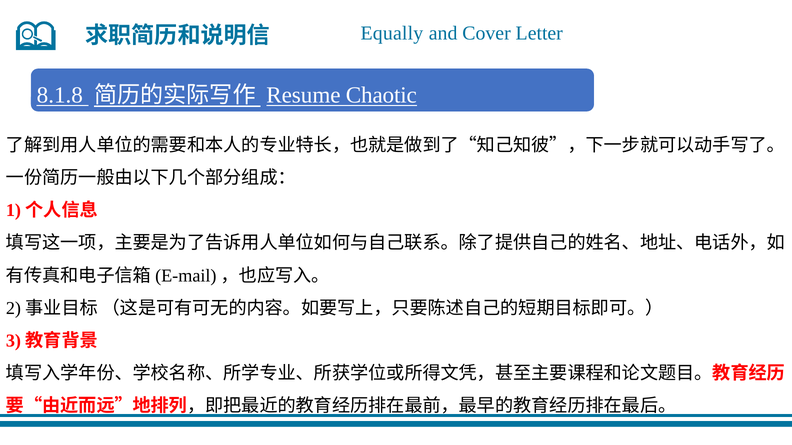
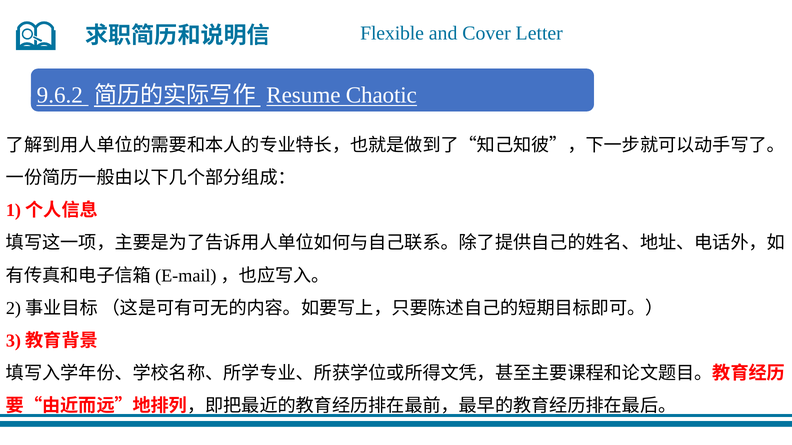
Equally: Equally -> Flexible (392, 33)
8.1.8: 8.1.8 -> 9.6.2 (60, 95)
